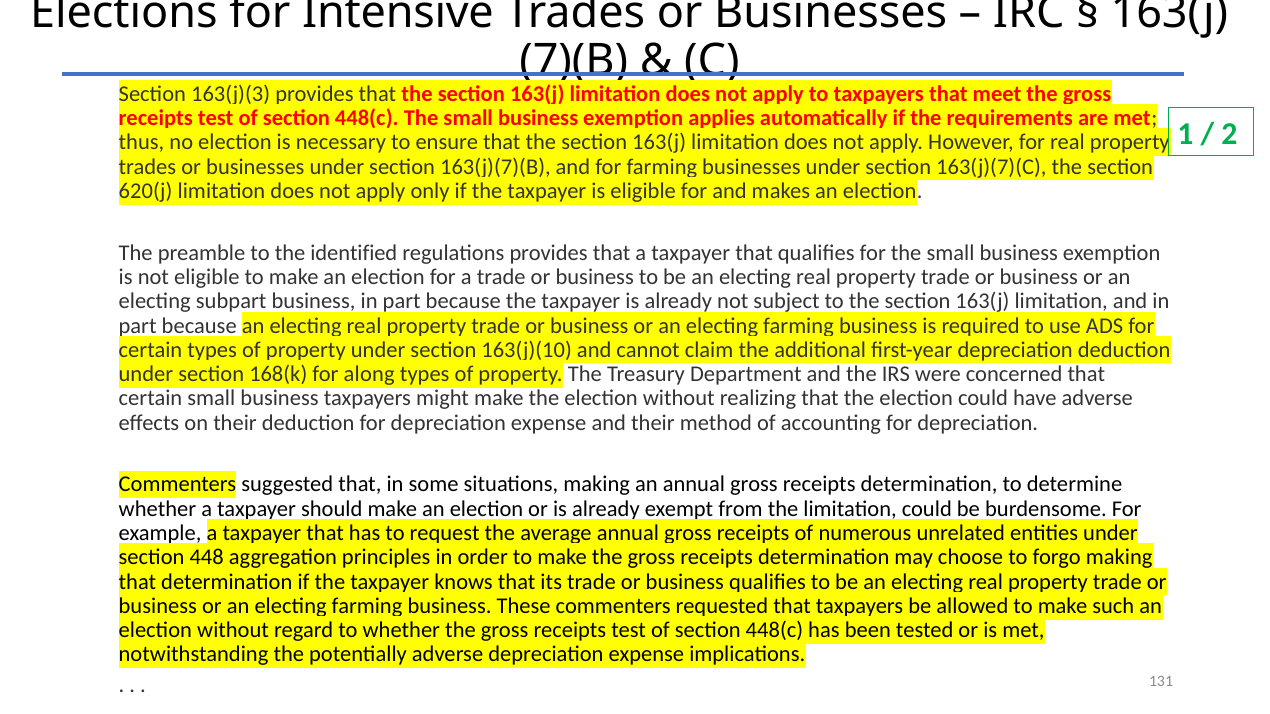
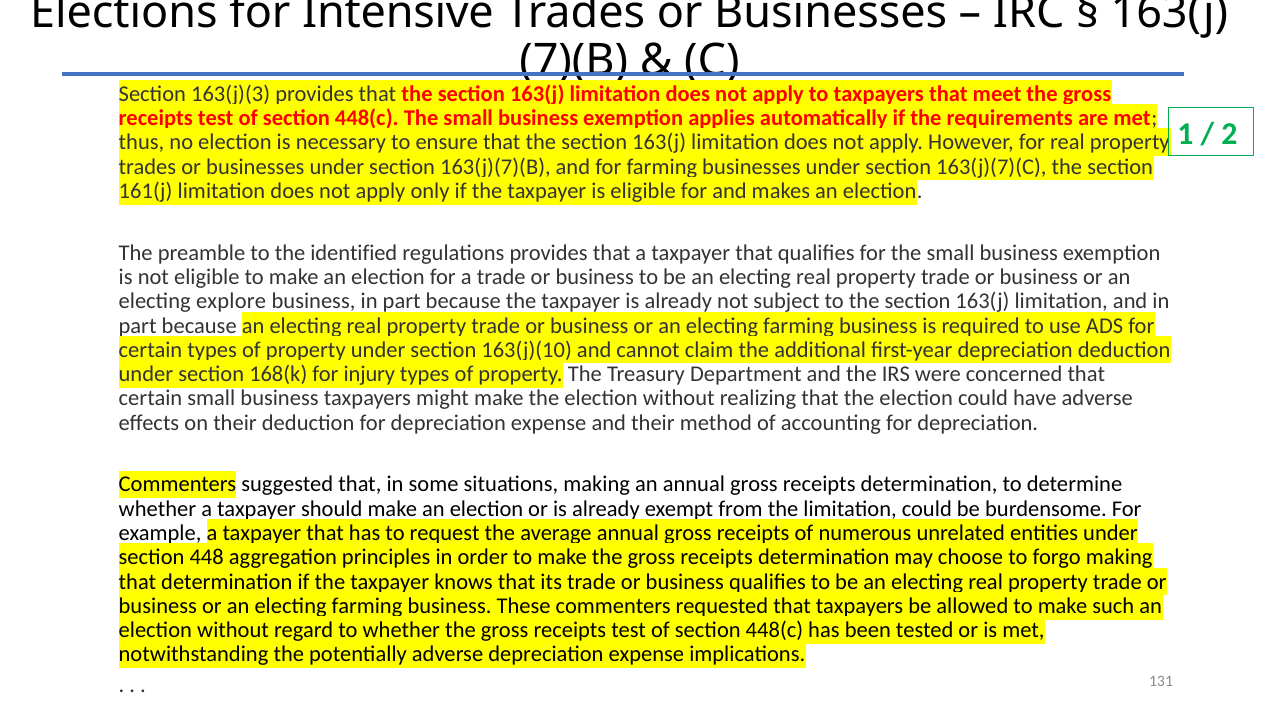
620(j: 620(j -> 161(j (146, 191)
subpart: subpart -> explore (231, 301)
along: along -> injury (369, 374)
